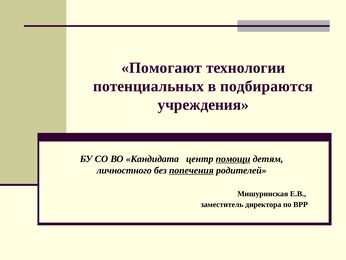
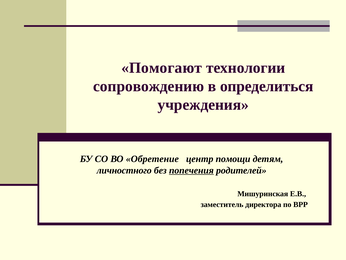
потенциальных: потенциальных -> сопровождению (149, 86)
подбираются: подбираются -> определиться (267, 86)
Кандидата: Кандидата -> Обретение (152, 159)
помощи underline: present -> none (233, 159)
